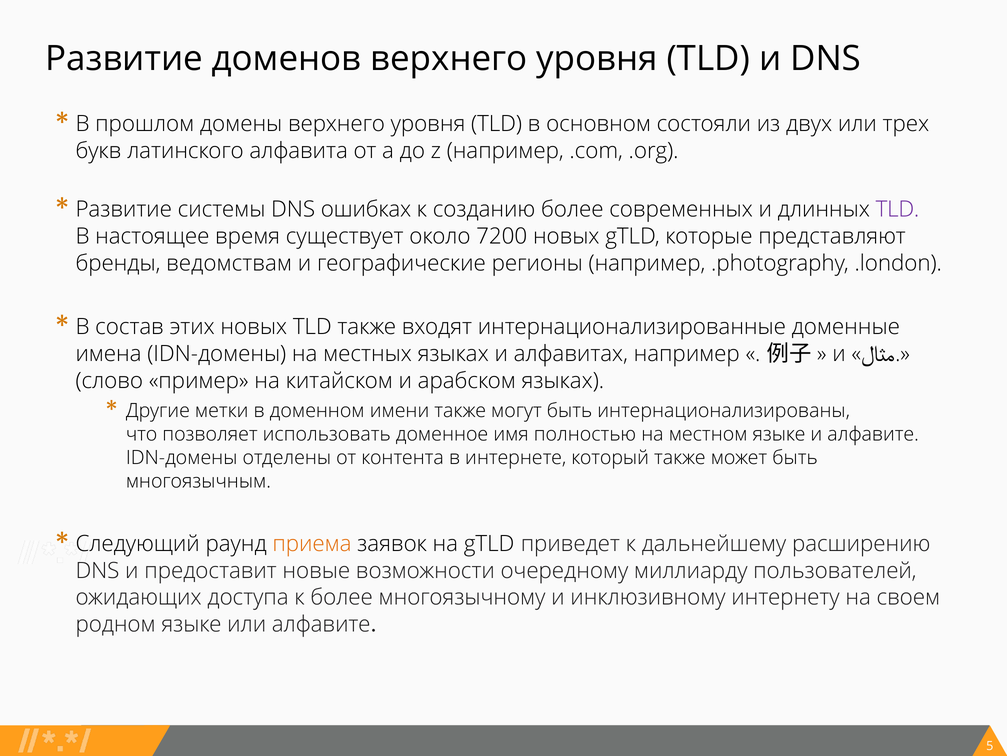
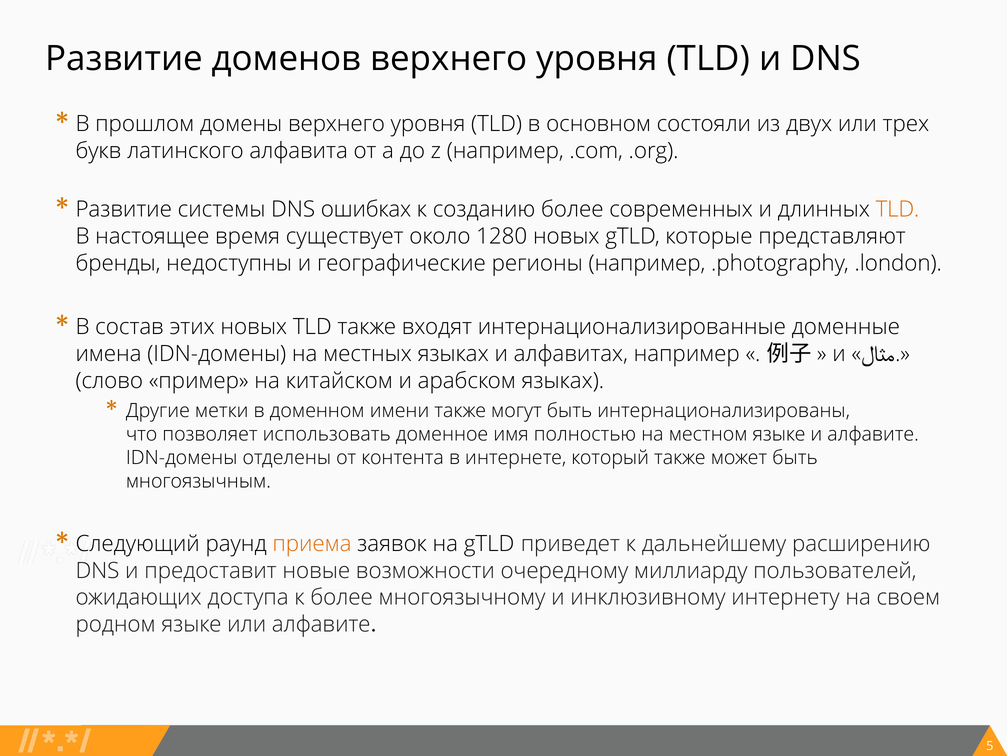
TLD colour: purple -> orange (897, 209)
7200: 7200 -> 1280 (502, 236)
ведомствам: ведомствам -> недоступны (229, 263)
